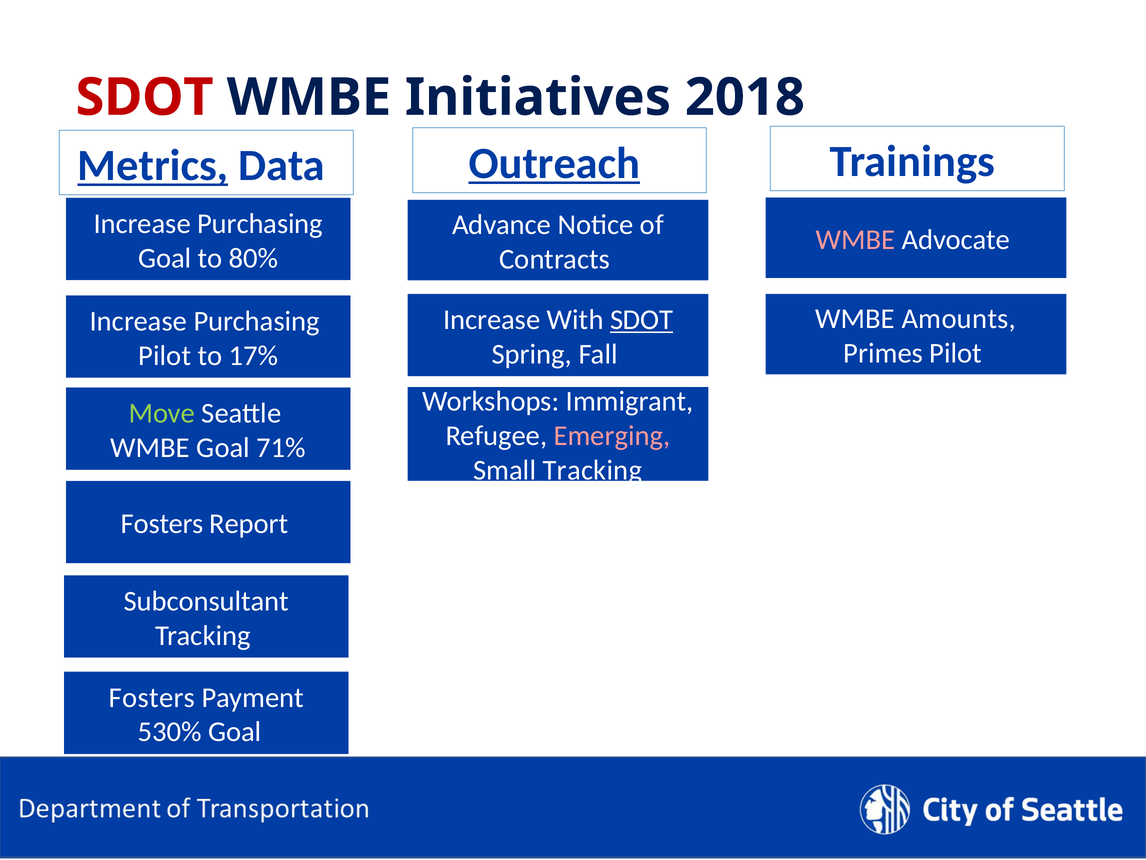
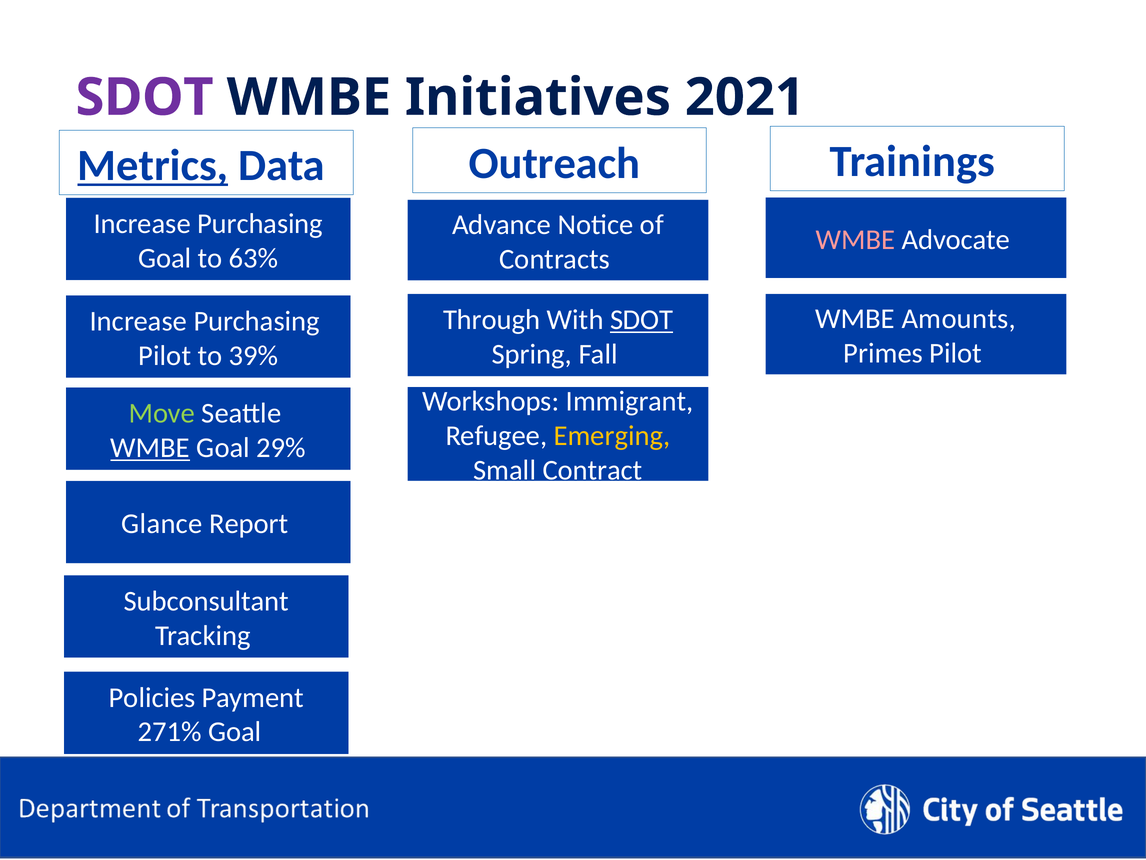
SDOT colour: red -> purple (145, 97)
2018: 2018 -> 2021 (745, 97)
Outreach underline: present -> none (554, 163)
80%: 80% -> 63% (253, 258)
Increase: Increase -> Through (492, 320)
17%: 17% -> 39% (253, 356)
Emerging colour: pink -> yellow (612, 436)
WMBE underline: none -> present (150, 448)
71%: 71% -> 29% (281, 448)
Small Tracking: Tracking -> Contract (593, 470)
Fosters: Fosters -> Glance (162, 524)
Fosters: Fosters -> Policies (152, 697)
530%: 530% -> 271% (170, 732)
